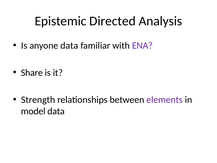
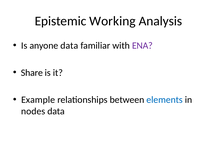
Directed: Directed -> Working (112, 21)
Strength: Strength -> Example (38, 100)
elements colour: purple -> blue (165, 100)
model: model -> nodes (33, 111)
